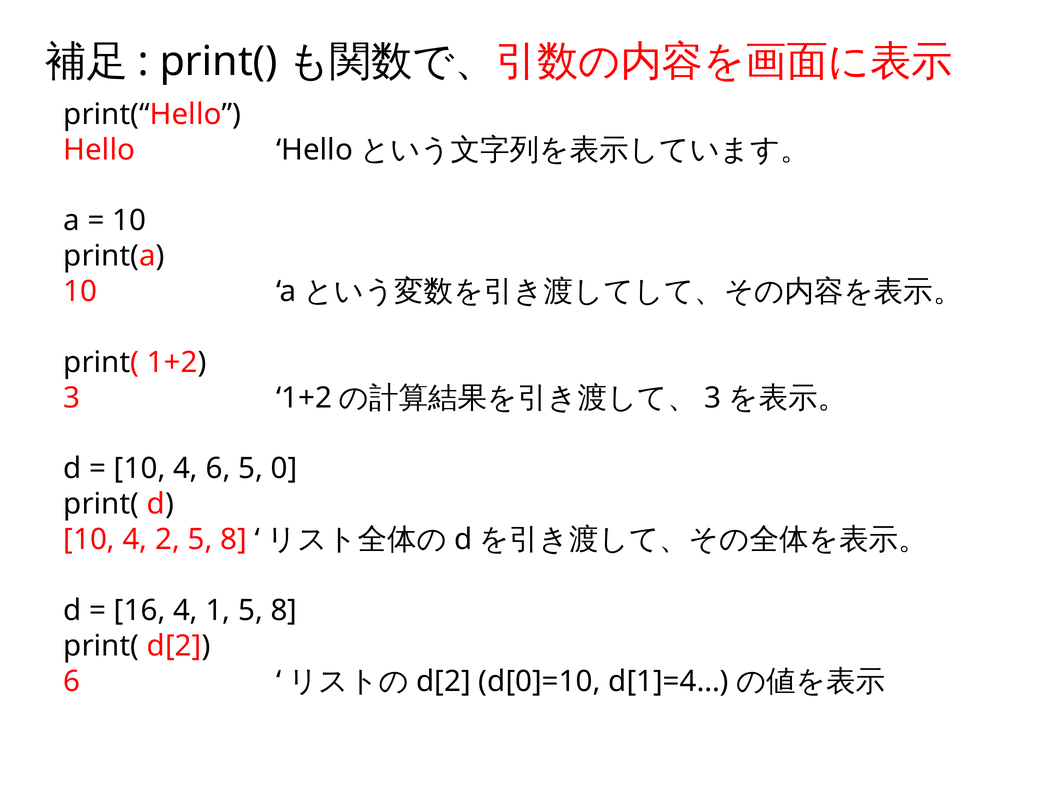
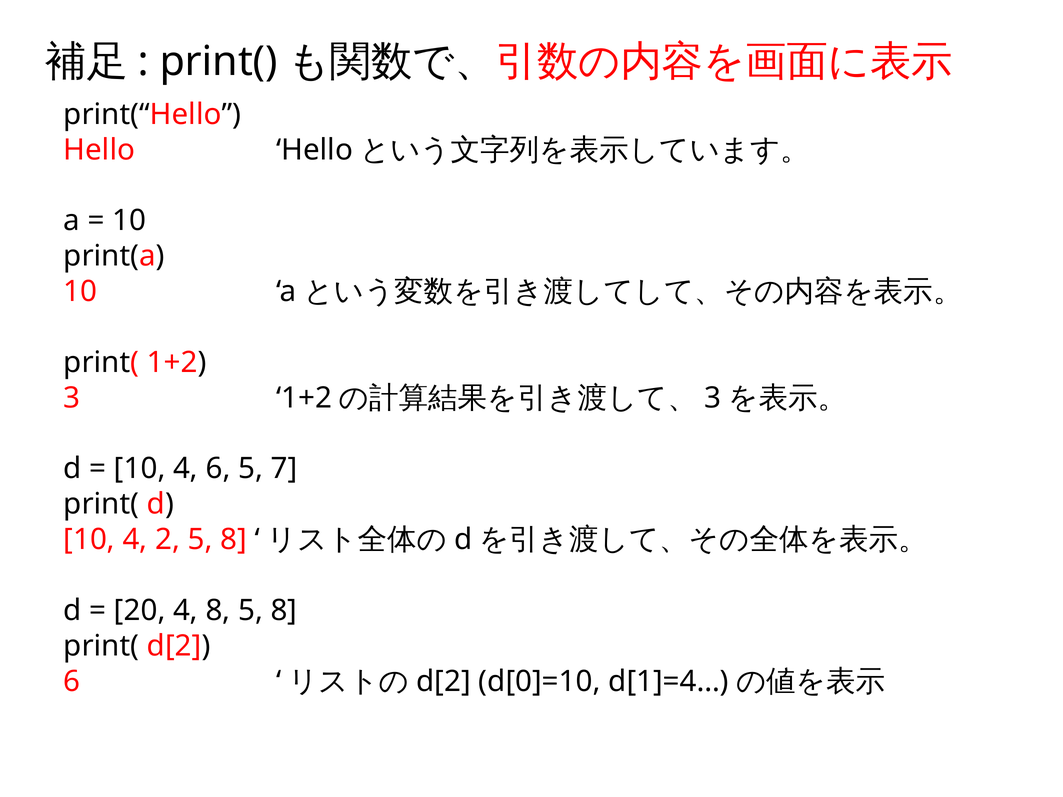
0: 0 -> 7 (284, 469)
16: 16 -> 20 (140, 611)
4 1: 1 -> 8 (218, 611)
